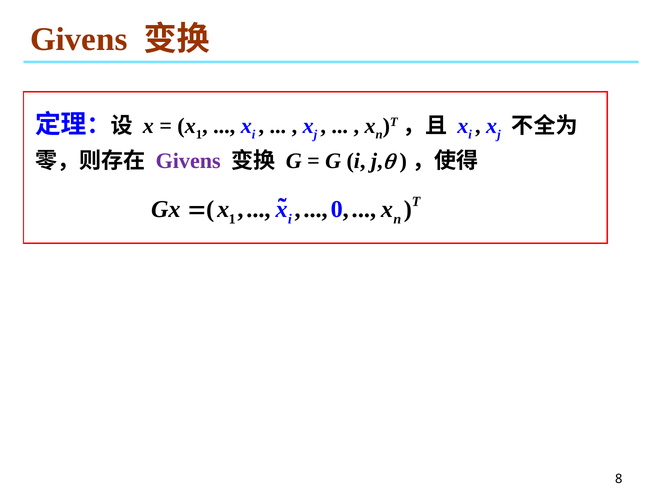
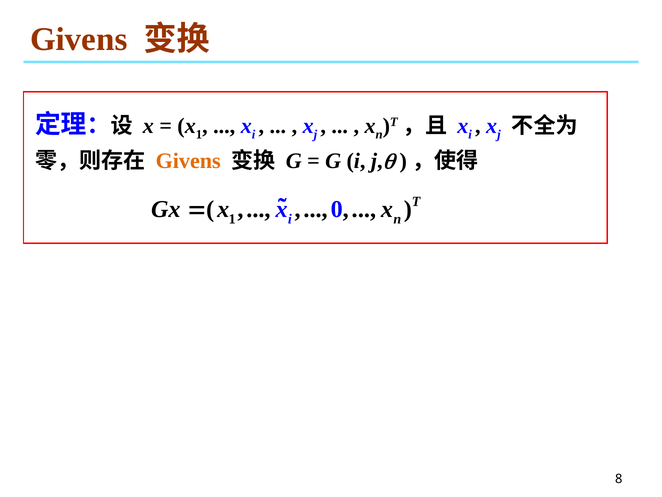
Givens colour: purple -> orange (188, 161)
